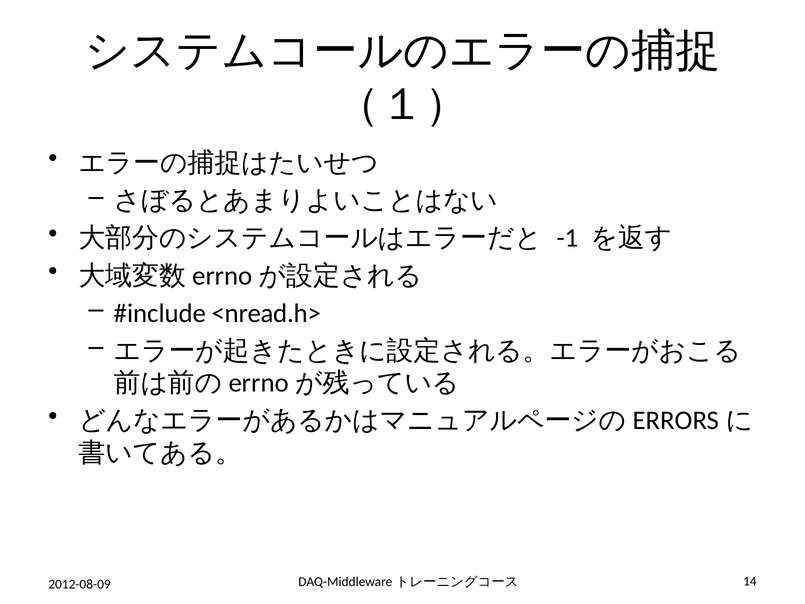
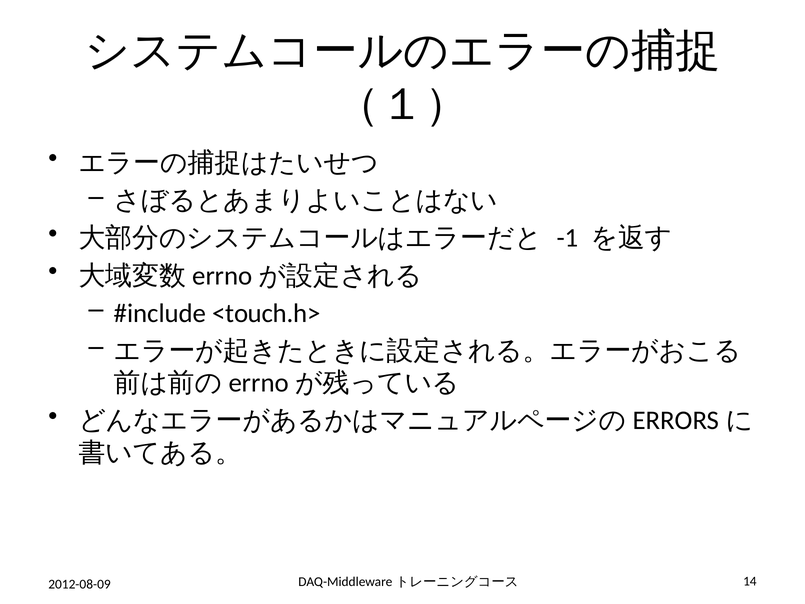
<nread.h>: <nread.h> -> <touch.h> (266, 313)
